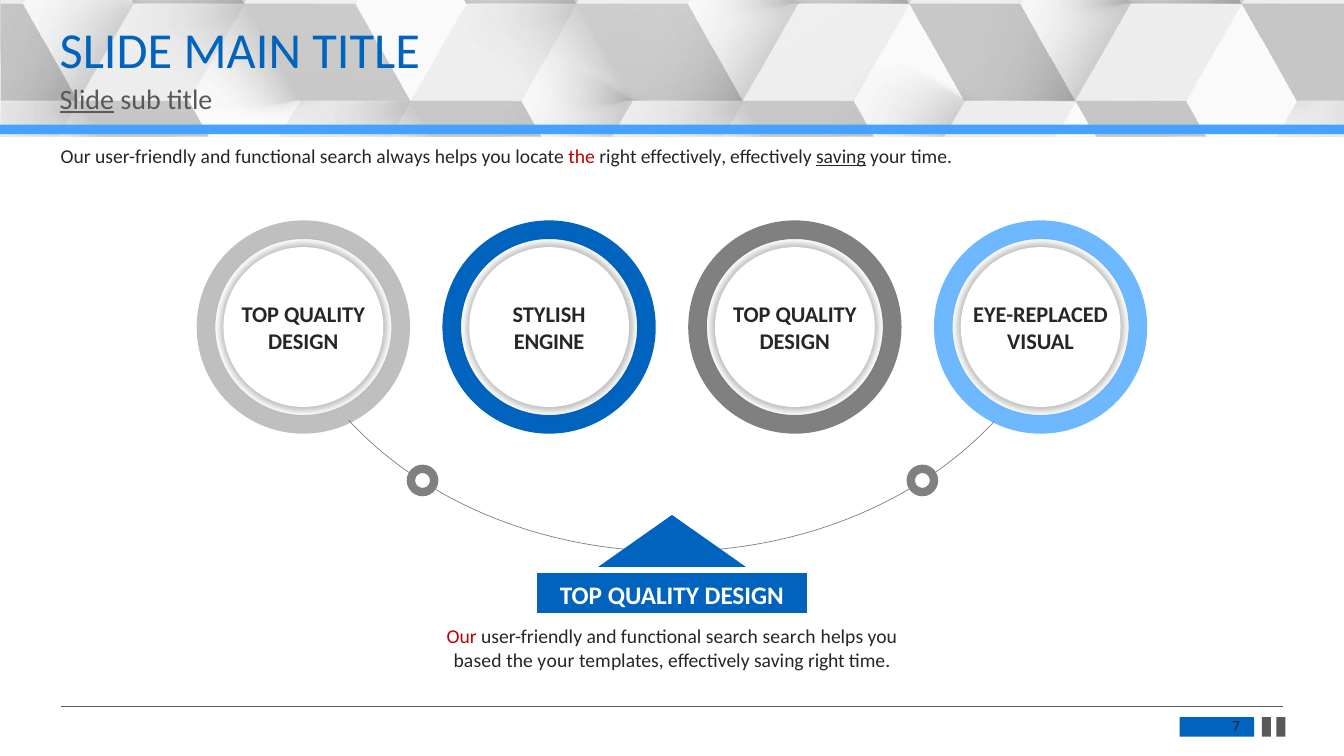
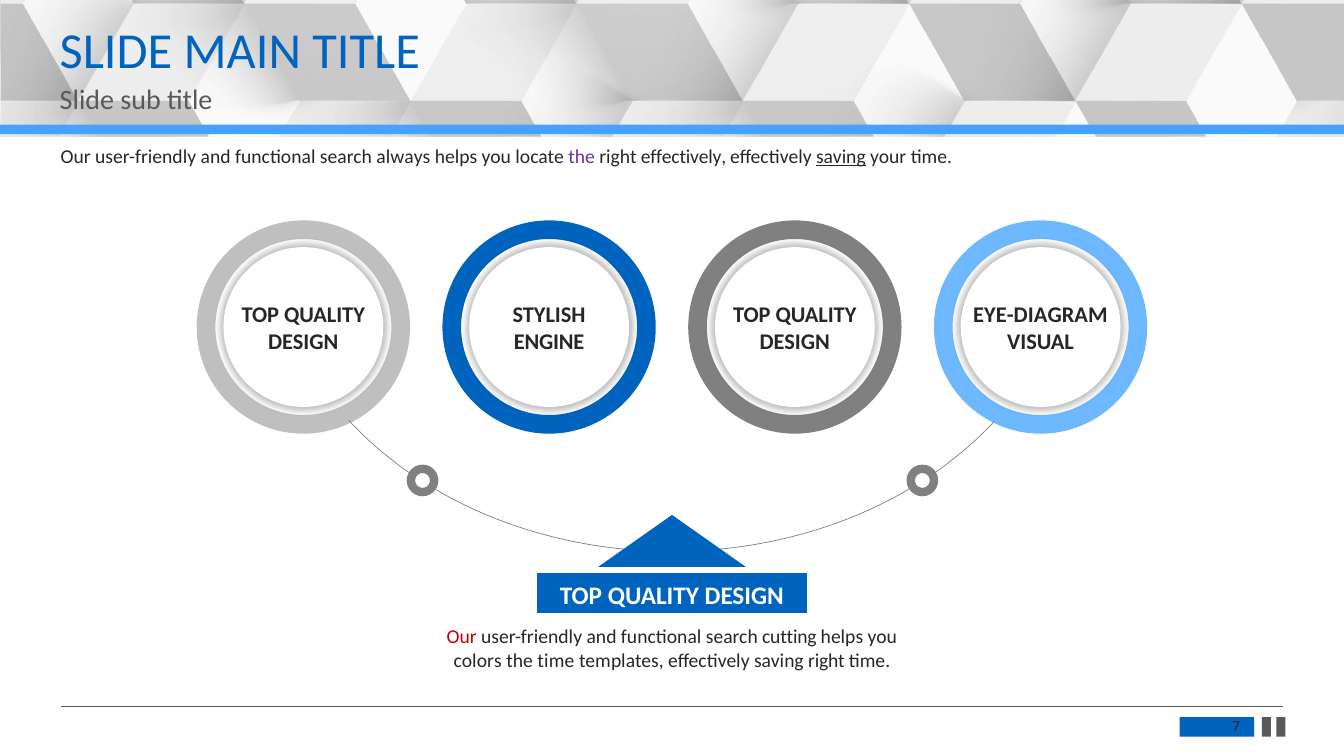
Slide underline: present -> none (87, 100)
the colour: red -> purple (582, 157)
EYE-REPLACED: EYE-REPLACED -> EYE-DIAGRAM (1040, 315)
search search: search -> cutting (789, 637)
based: based -> colors (478, 661)
the your: your -> time (556, 661)
